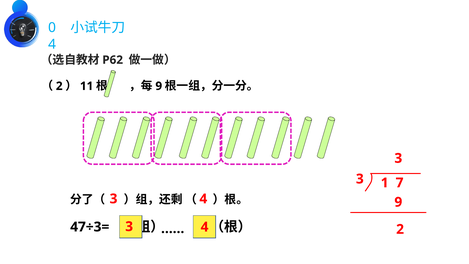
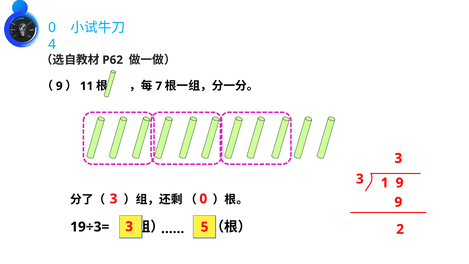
2: 2 -> 9 (59, 86)
9: 9 -> 7 (159, 86)
1 7: 7 -> 9 (400, 183)
4: 4 -> 0 (203, 199)
4: 4 -> 5 (205, 227)
47÷3=: 47÷3= -> 19÷3= (90, 227)
